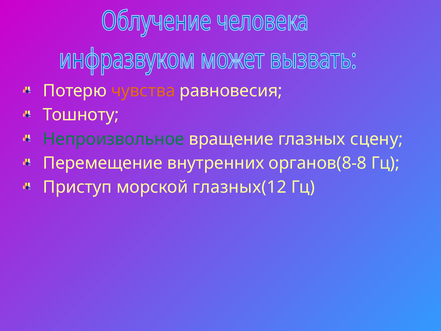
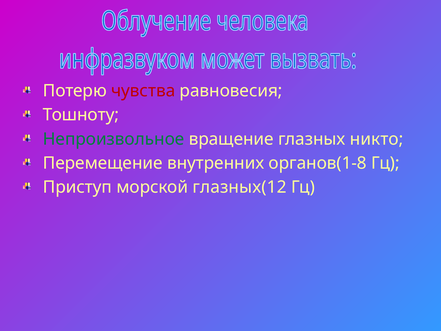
чувства colour: orange -> red (143, 91)
сцену: сцену -> никто (377, 139)
органов(8-8: органов(8-8 -> органов(1-8 (318, 163)
